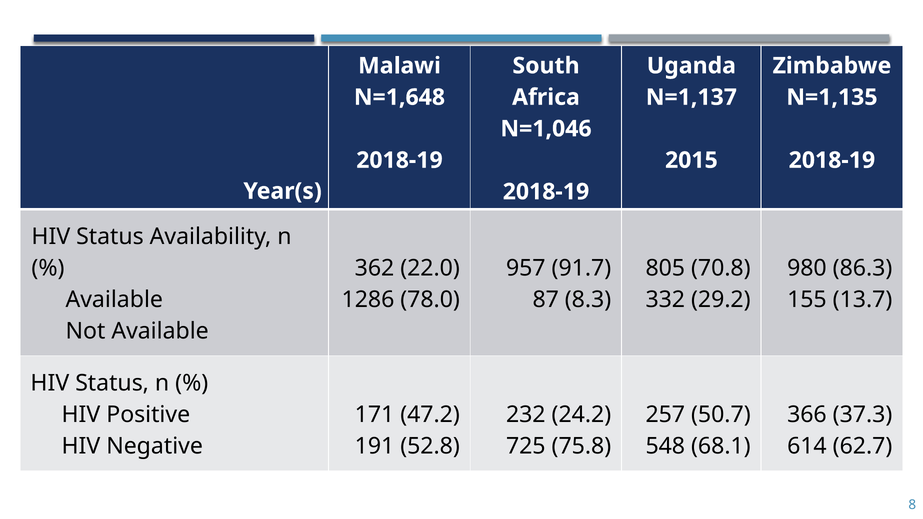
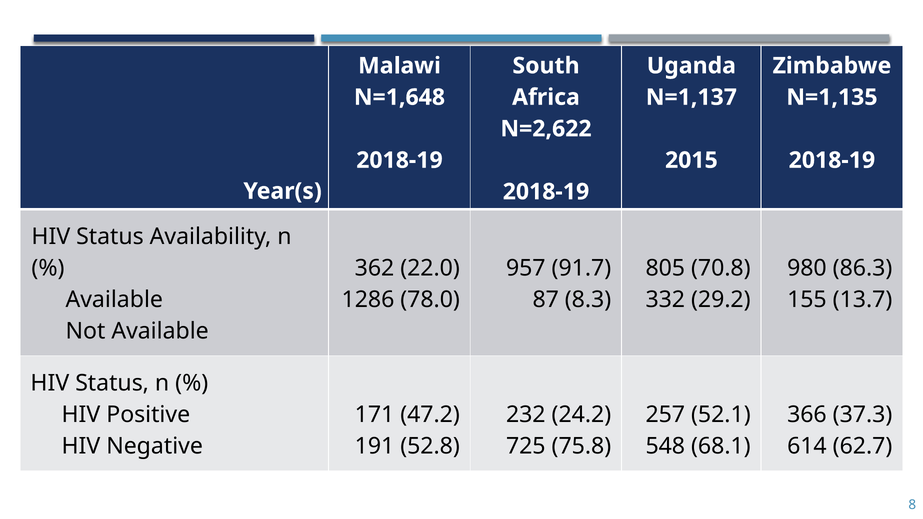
N=1,046: N=1,046 -> N=2,622 (546, 129)
50.7: 50.7 -> 52.1 (721, 415)
